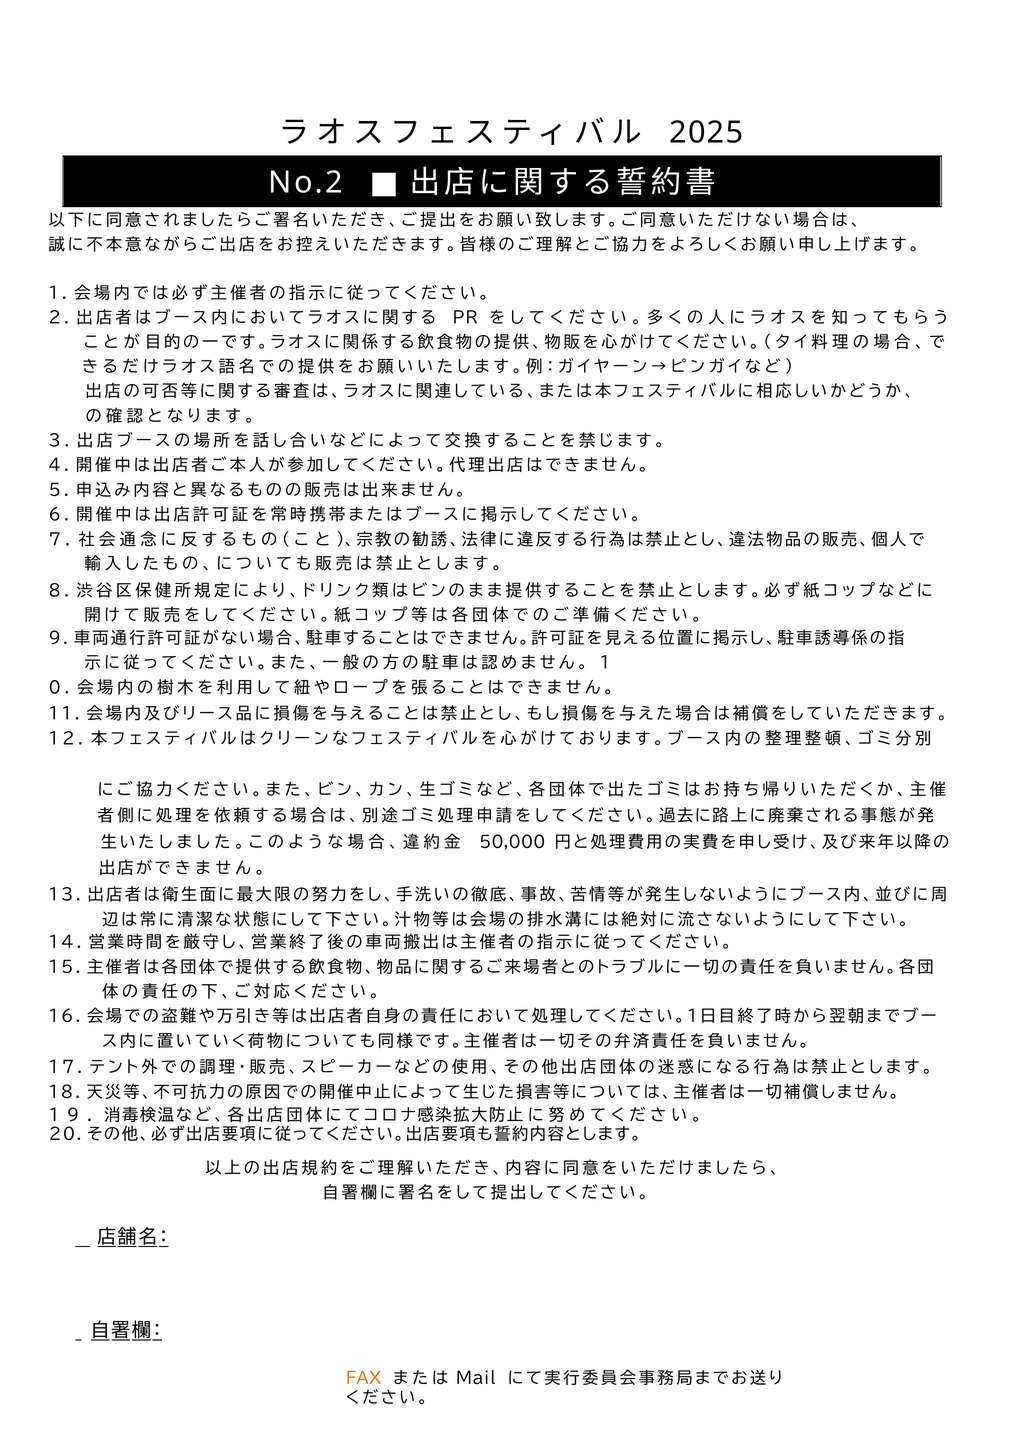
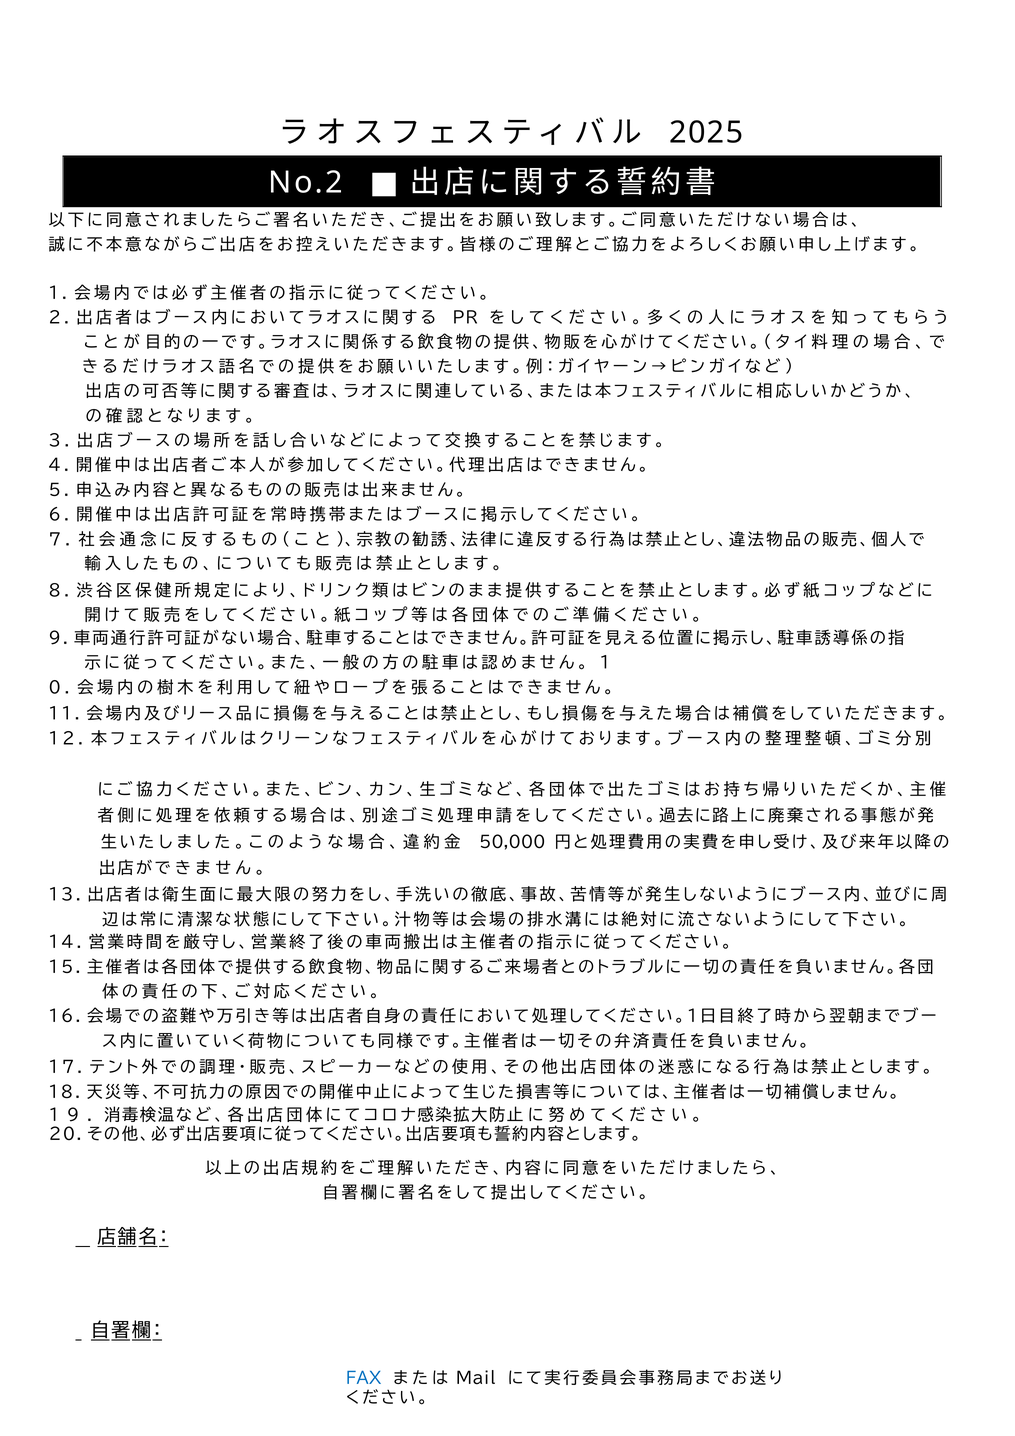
FAX colour: orange -> blue (364, 1379)
